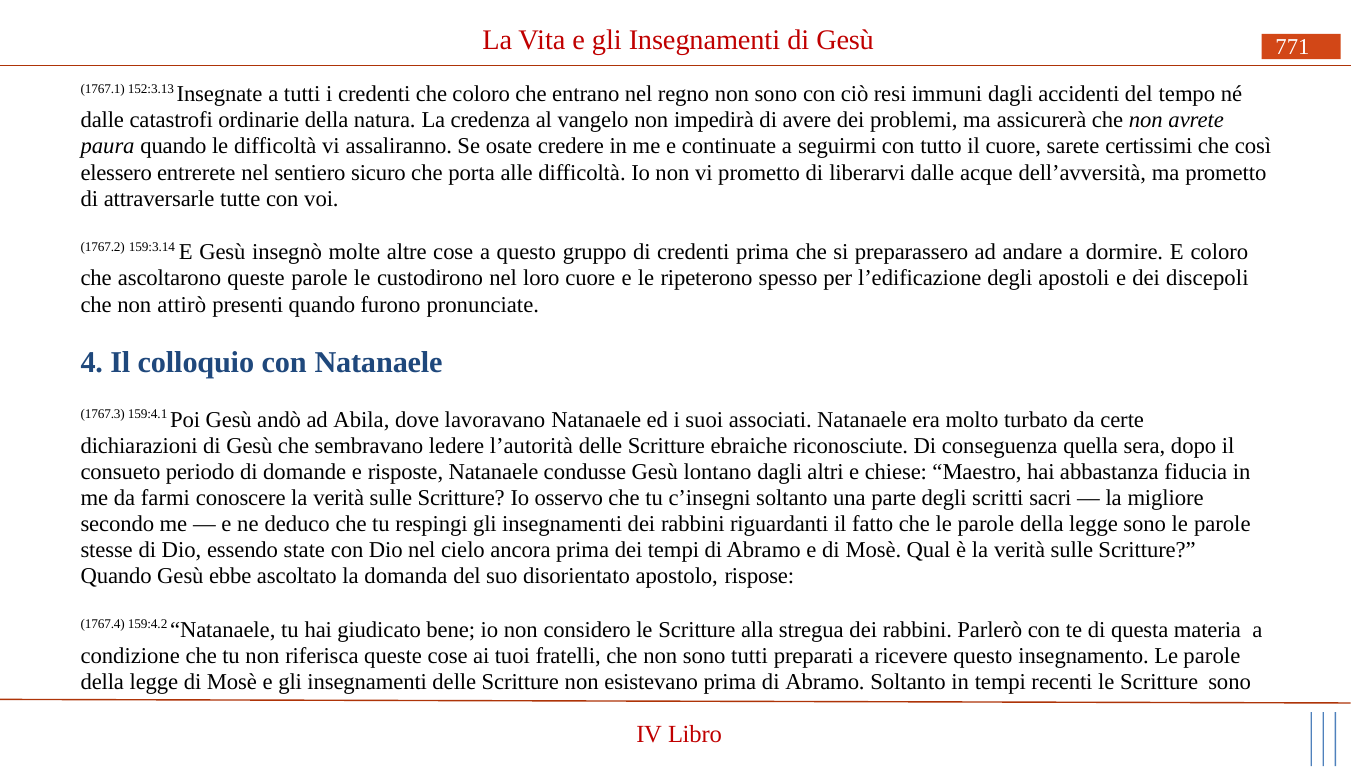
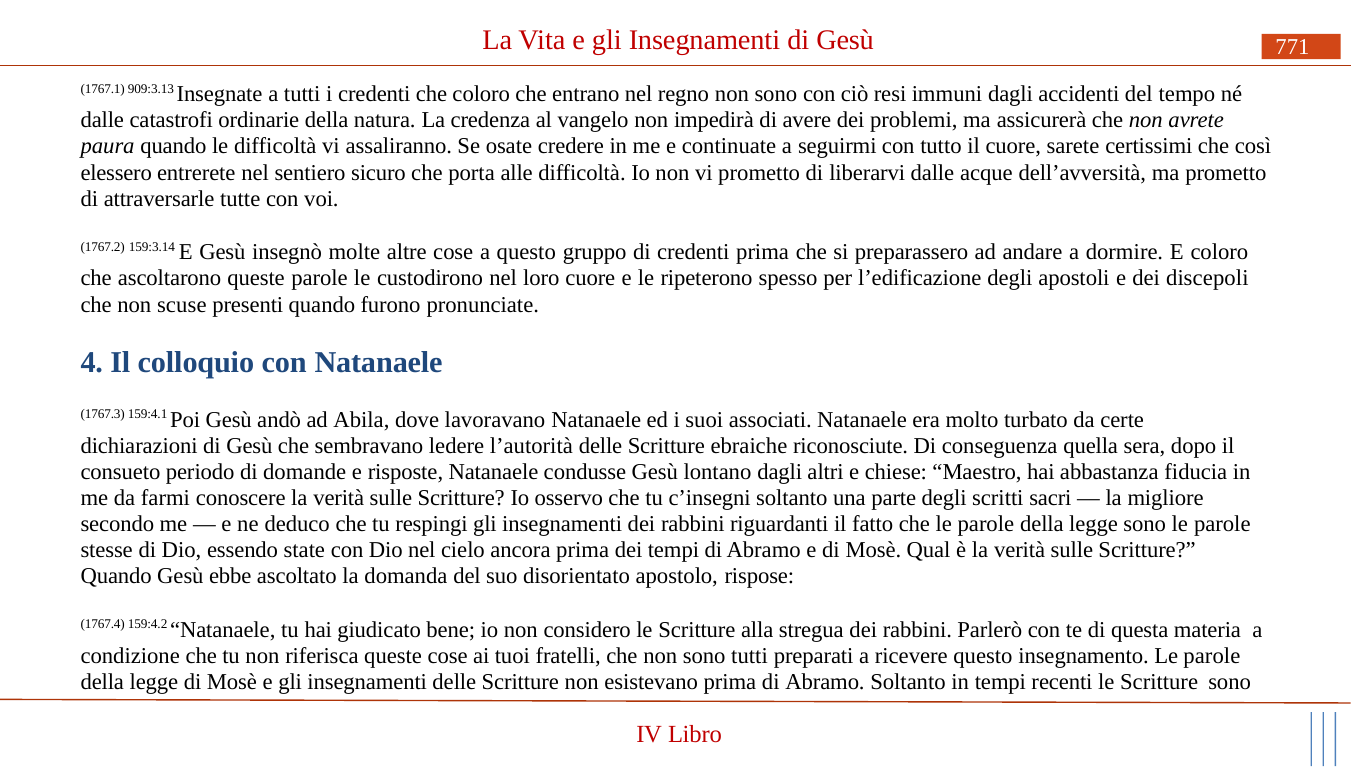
152:3.13: 152:3.13 -> 909:3.13 (151, 89)
attirò: attirò -> scuse (182, 305)
